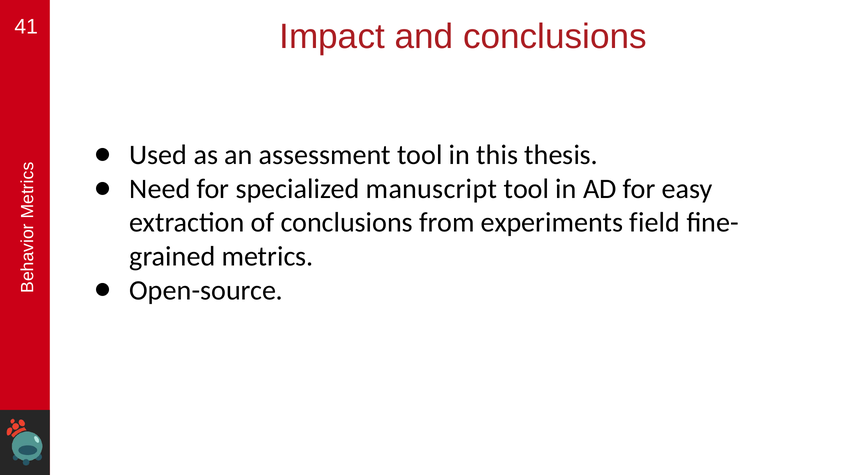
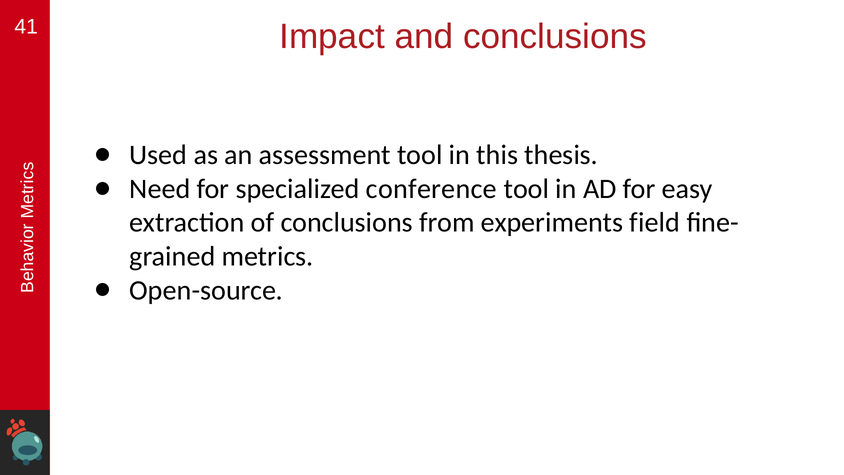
manuscript: manuscript -> conference (431, 189)
